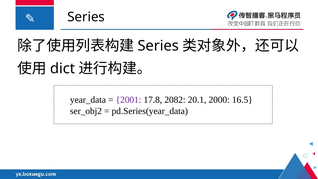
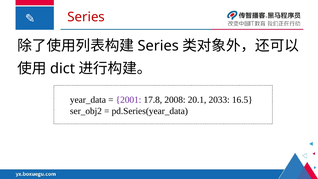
Series colour: black -> red (86, 17)
2082: 2082 -> 2008 (175, 100)
2000: 2000 -> 2033 (219, 100)
